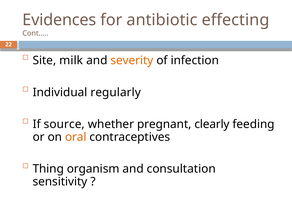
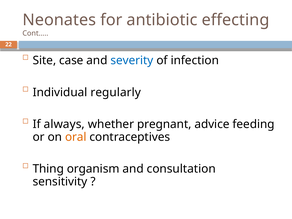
Evidences: Evidences -> Neonates (59, 20)
milk: milk -> case (71, 60)
severity colour: orange -> blue (132, 60)
source: source -> always (64, 124)
clearly: clearly -> advice (212, 124)
